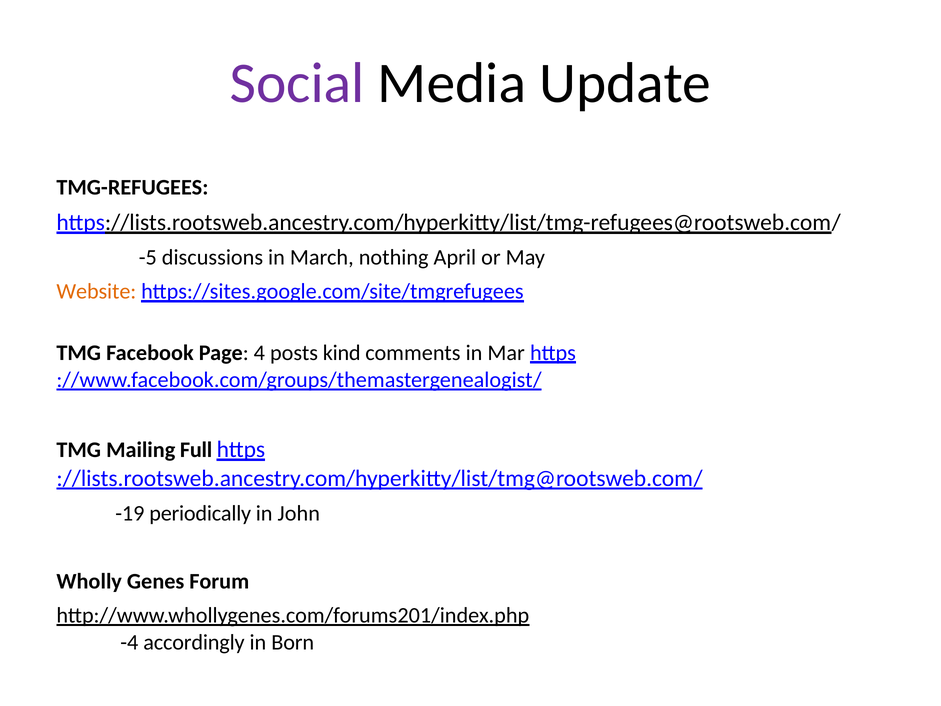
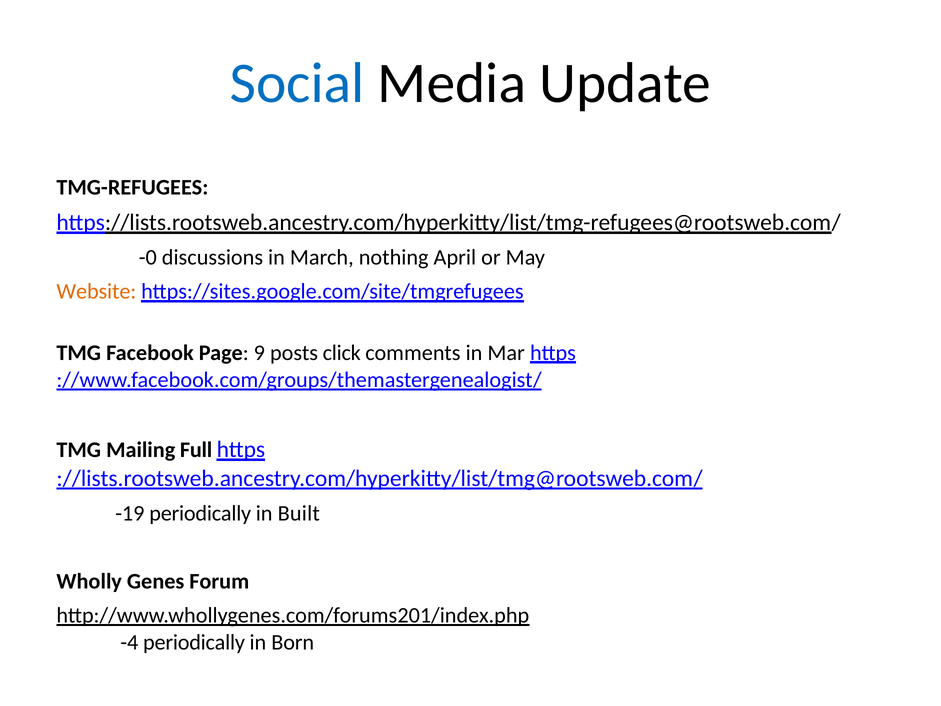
Social colour: purple -> blue (297, 83)
-5: -5 -> -0 (148, 258)
4: 4 -> 9 (259, 353)
kind: kind -> click (342, 353)
John: John -> Built (299, 513)
-4 accordingly: accordingly -> periodically (194, 642)
